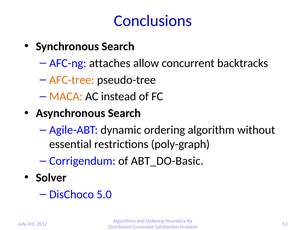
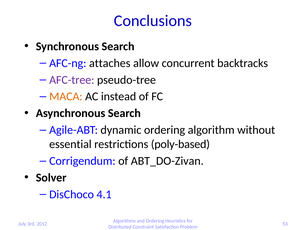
AFC-tree colour: orange -> purple (72, 80)
poly-graph: poly-graph -> poly-based (180, 144)
ABT_DO-Basic: ABT_DO-Basic -> ABT_DO-Zivan (167, 161)
5.0: 5.0 -> 4.1 (104, 194)
